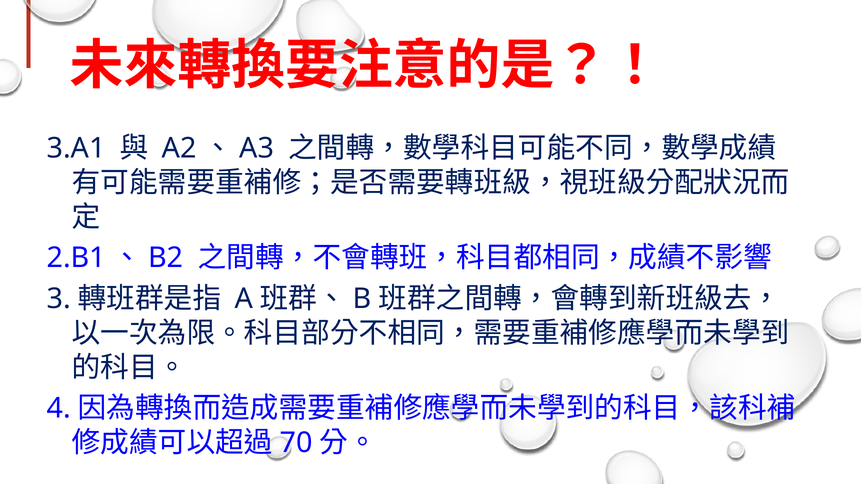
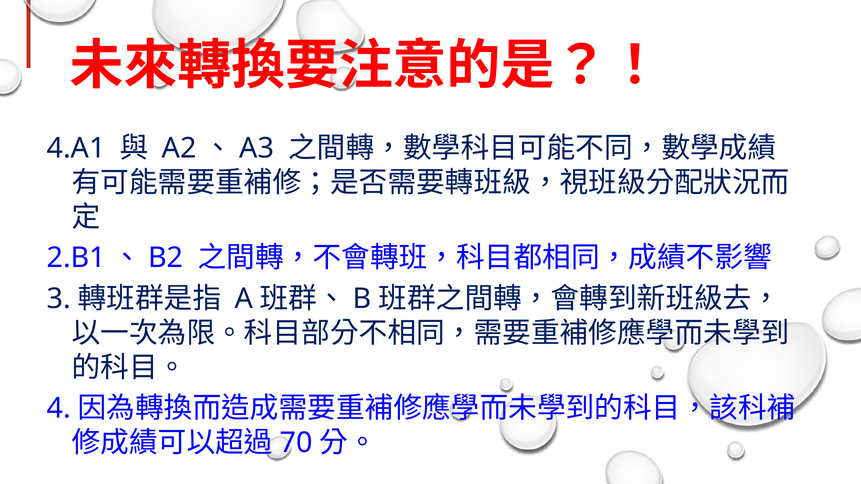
3.A1: 3.A1 -> 4.A1 (76, 148)
